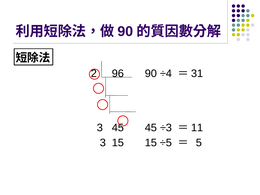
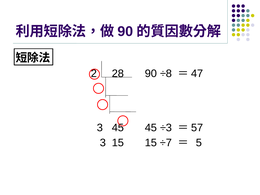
96: 96 -> 28 (118, 73)
÷4: ÷4 -> ÷8 (166, 73)
31: 31 -> 47 (197, 73)
11: 11 -> 57 (197, 128)
÷5: ÷5 -> ÷7 (166, 143)
